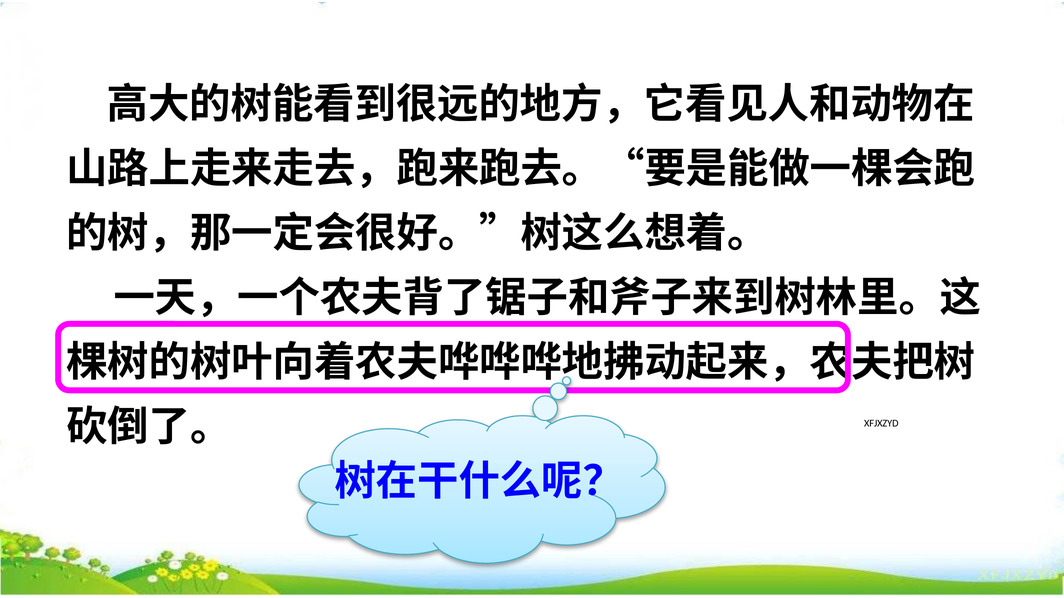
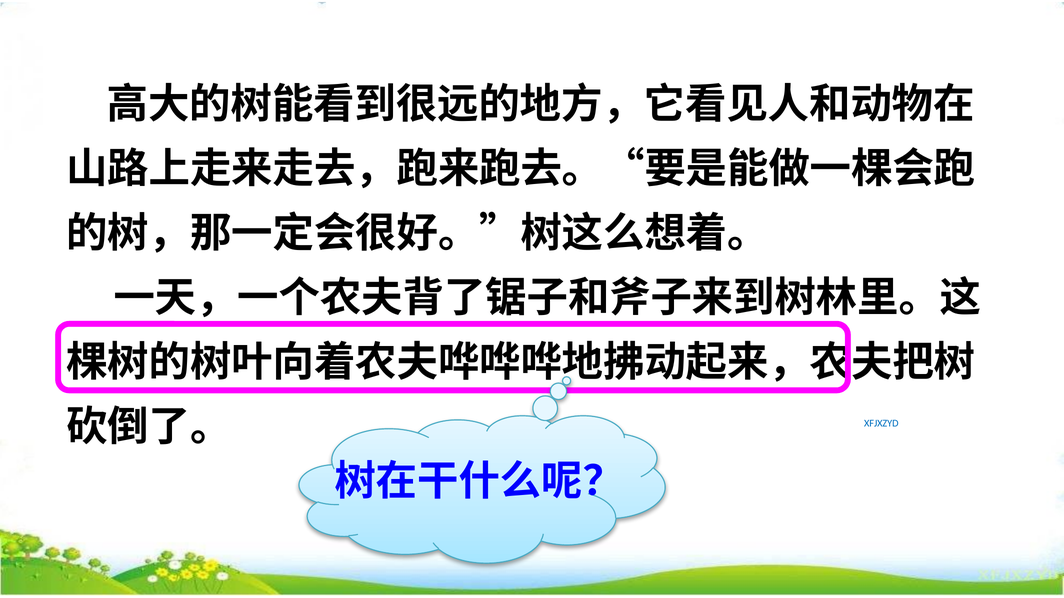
XFJXZYD colour: black -> blue (881, 424)
